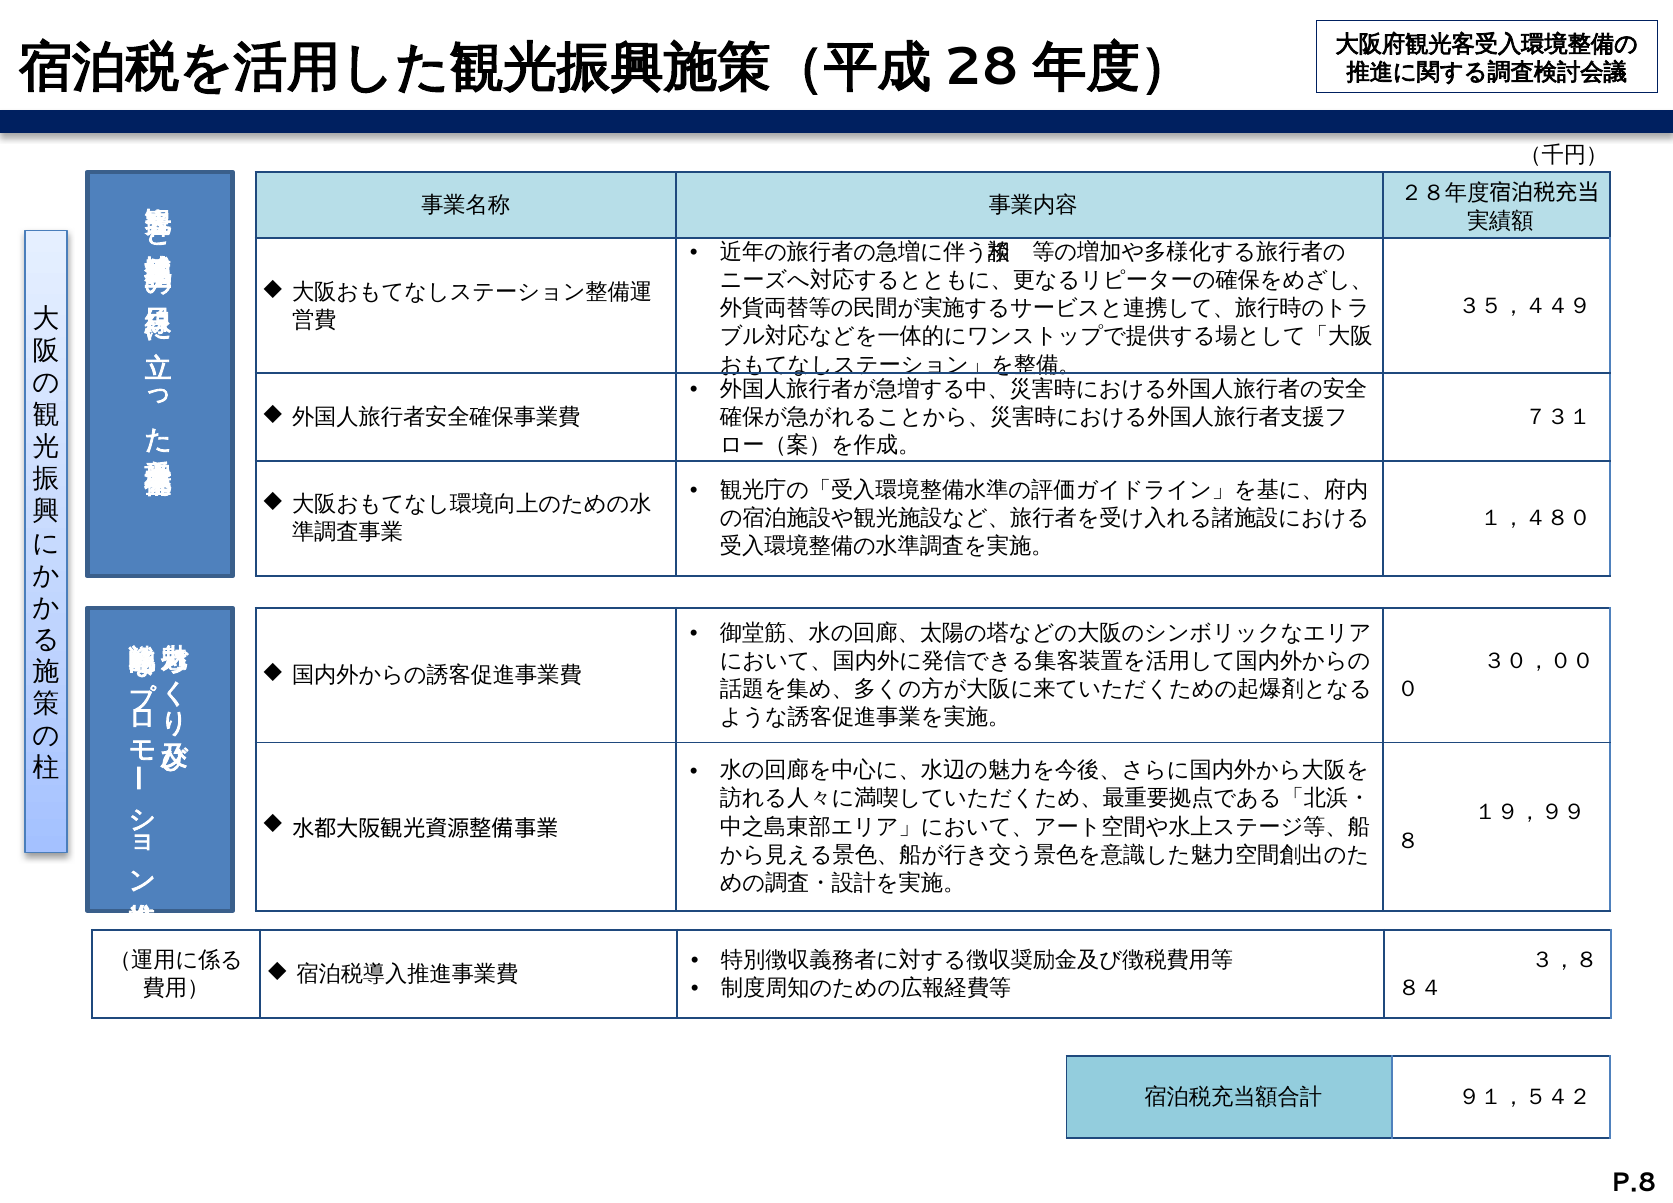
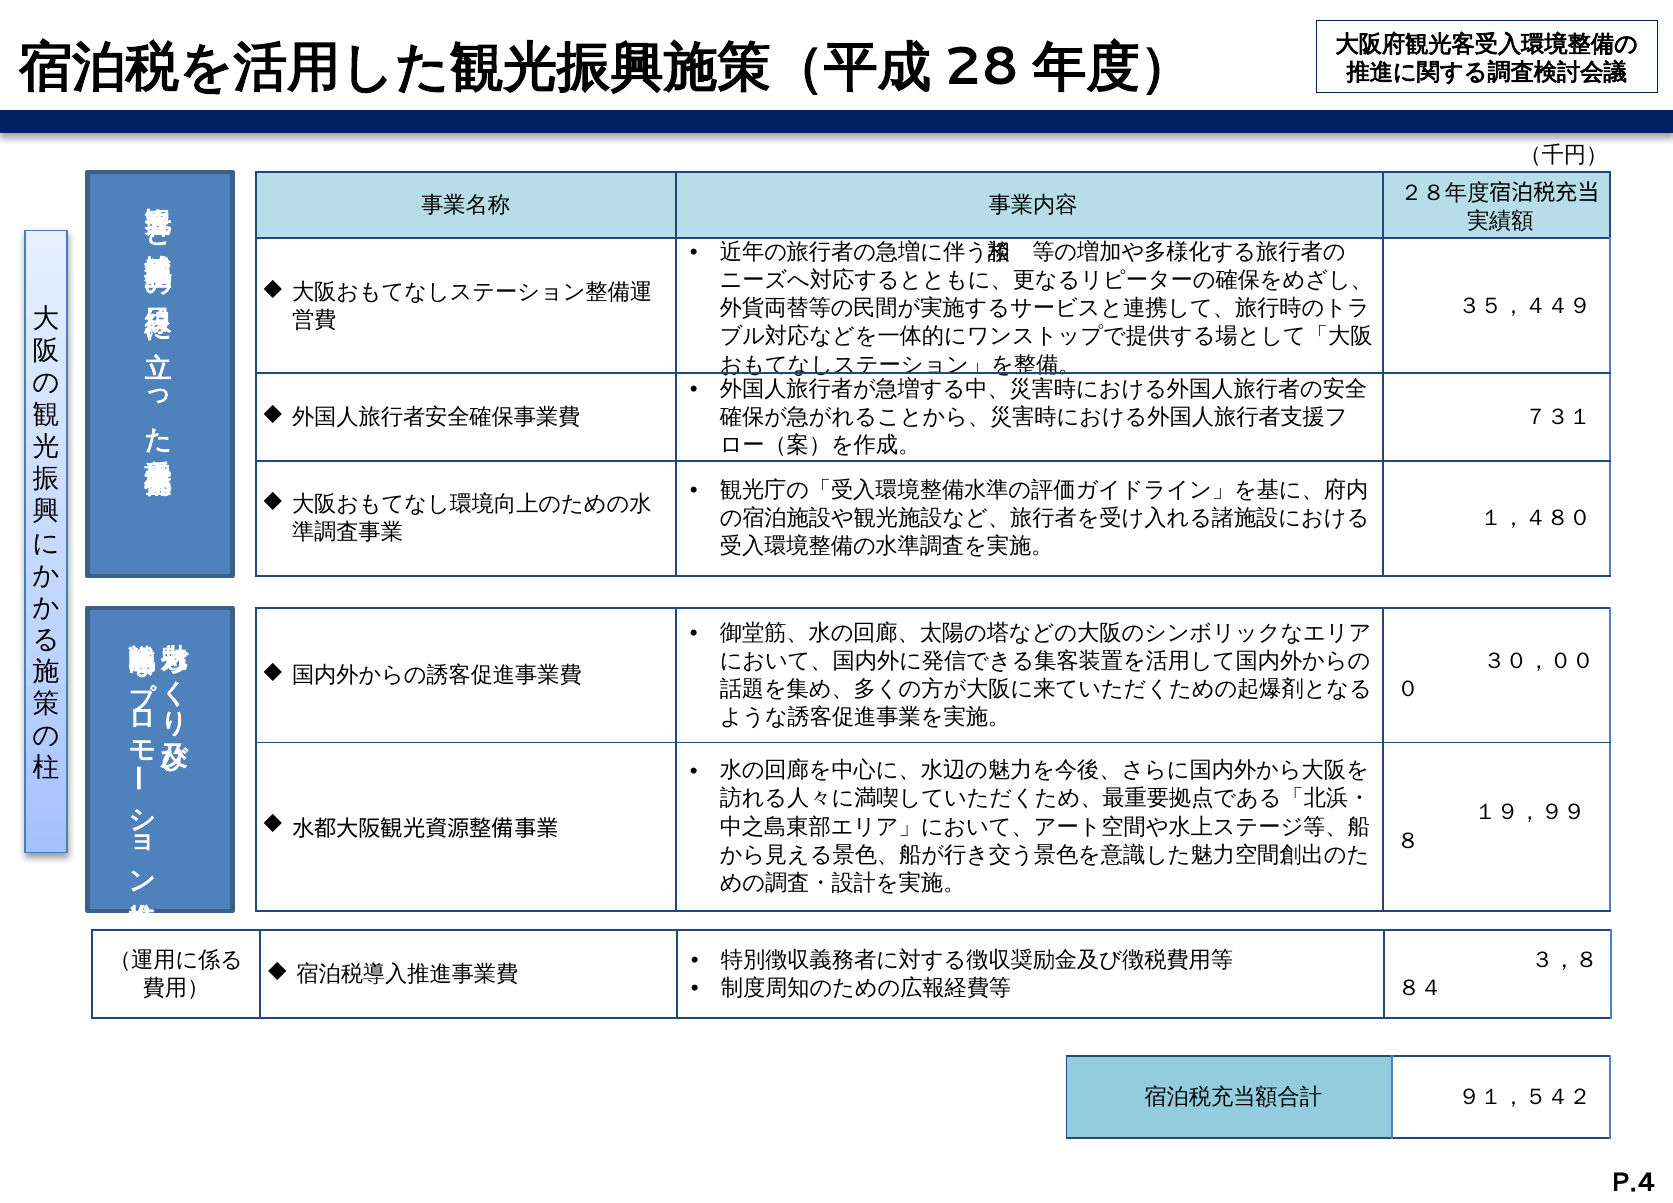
P.8: P.8 -> P.4 (1634, 1182)
